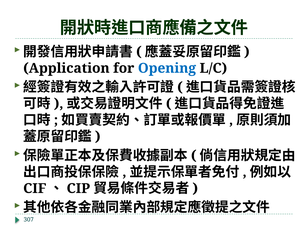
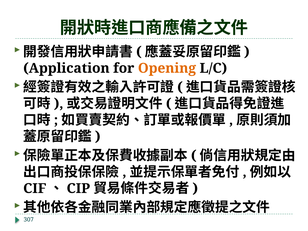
Opening colour: blue -> orange (167, 68)
